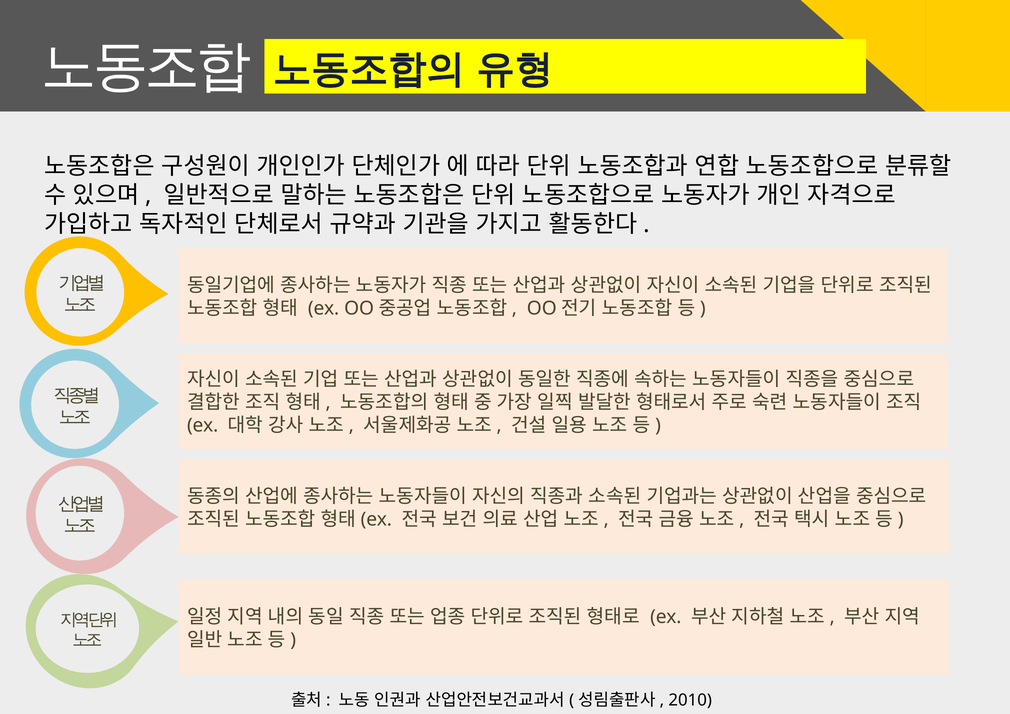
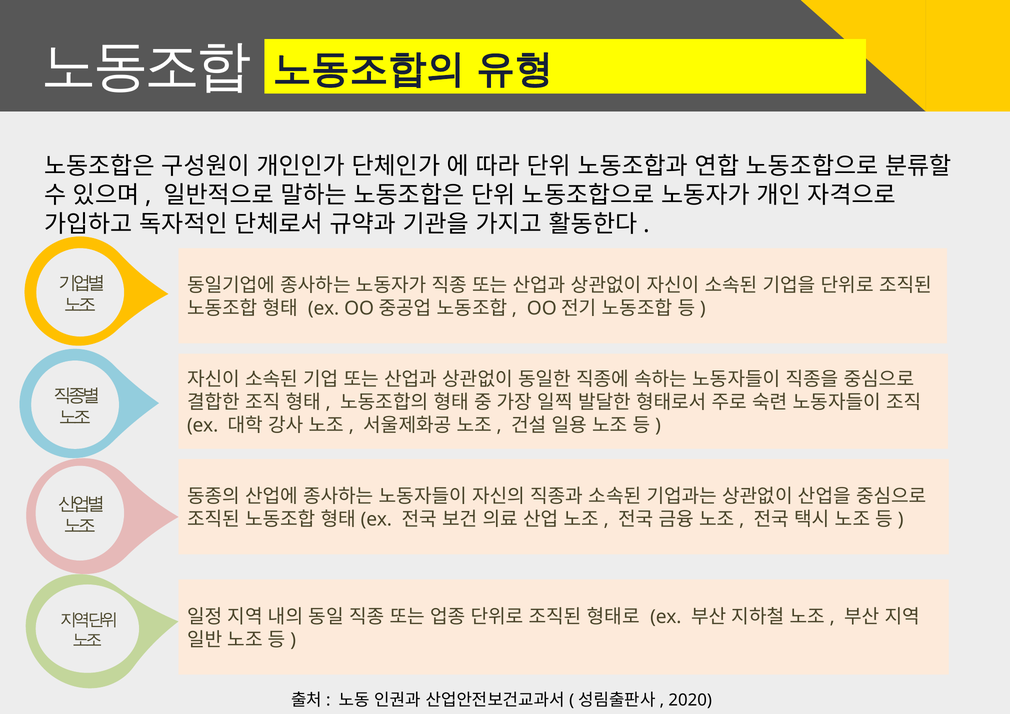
2010: 2010 -> 2020 (690, 701)
